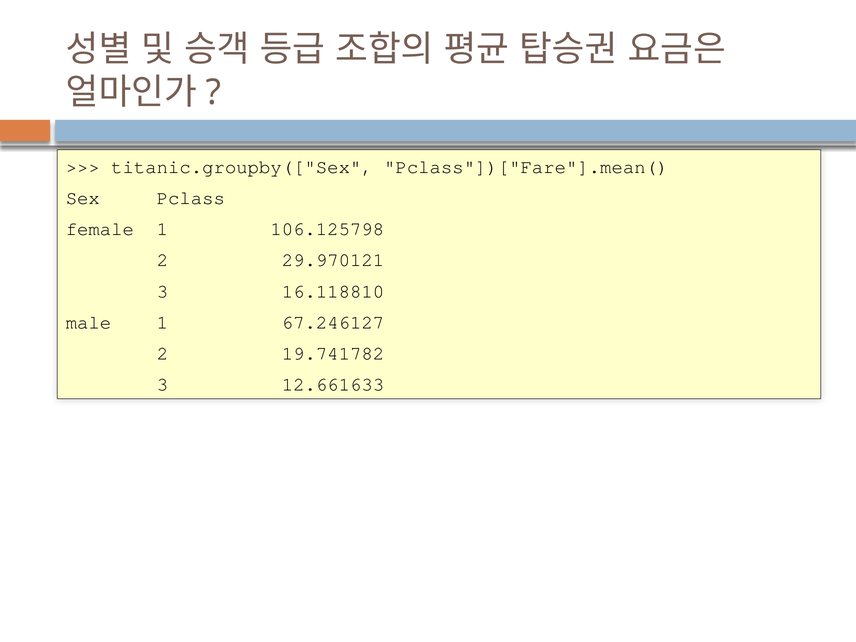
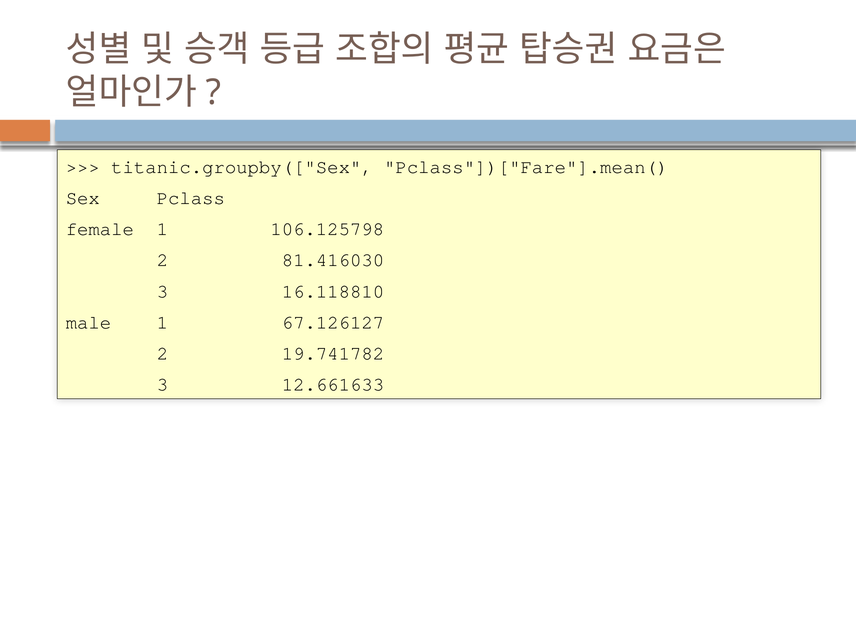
29.970121: 29.970121 -> 81.416030 (333, 260)
67.246127: 67.246127 -> 67.126127 (333, 322)
